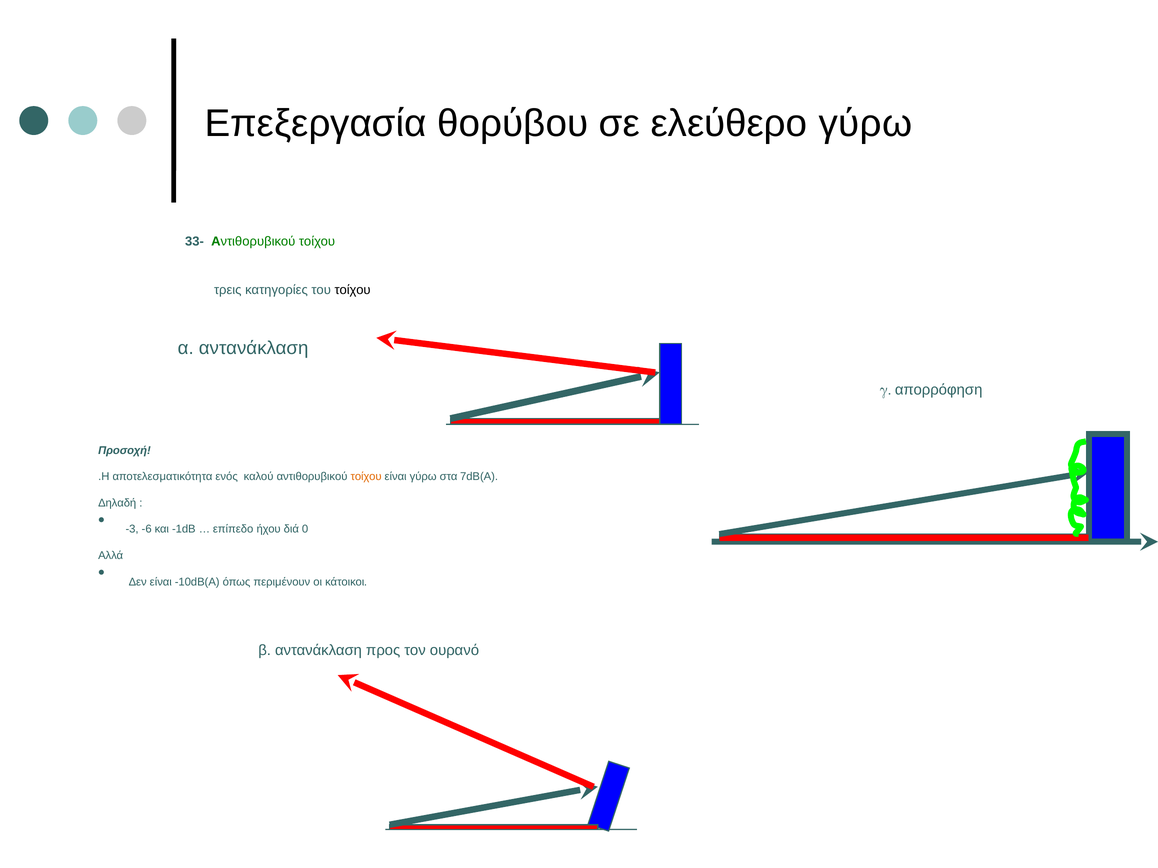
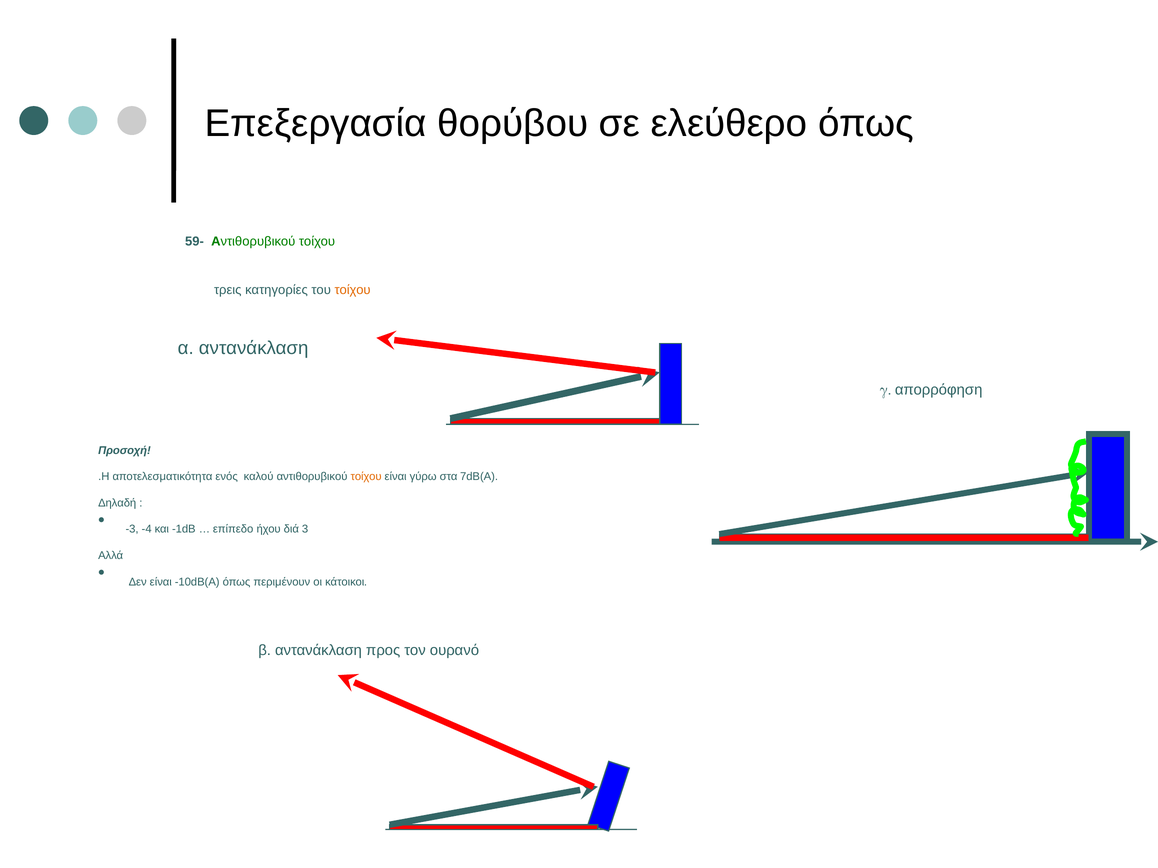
ελεύθερο γύρω: γύρω -> όπως (866, 123)
33-: 33- -> 59- (195, 242)
τοίχου colour: black -> orange (353, 290)
-6: -6 -> -4 (147, 530)
0: 0 -> 3 (305, 530)
